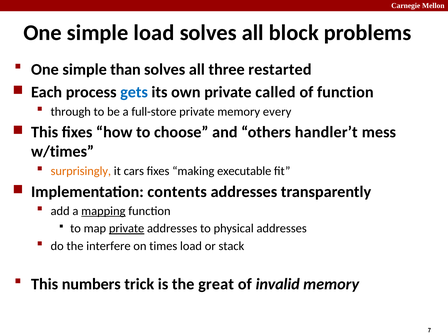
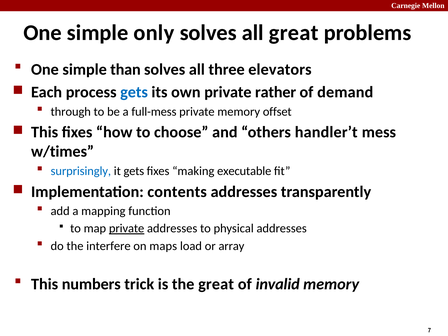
simple load: load -> only (154, 33)
all block: block -> great (294, 33)
restarted: restarted -> elevators (280, 70)
called: called -> rather (276, 92)
of function: function -> demand (345, 92)
full-store: full-store -> full-mess (154, 112)
every: every -> offset (277, 112)
surprisingly colour: orange -> blue (81, 171)
it cars: cars -> gets (134, 171)
mapping underline: present -> none (103, 211)
times: times -> maps (163, 246)
stack: stack -> array (231, 246)
